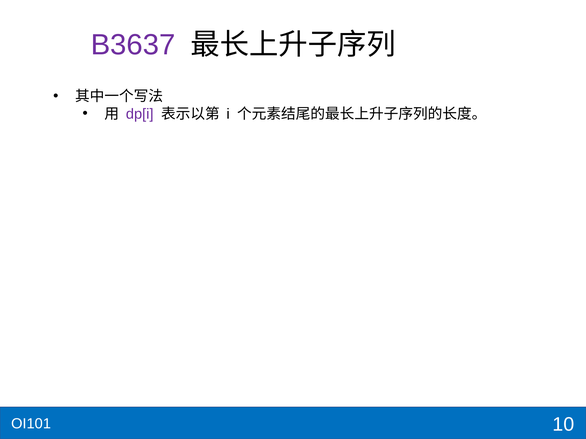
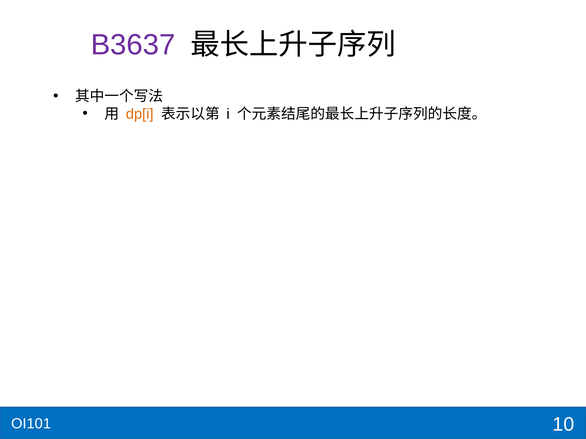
dp[i colour: purple -> orange (140, 114)
